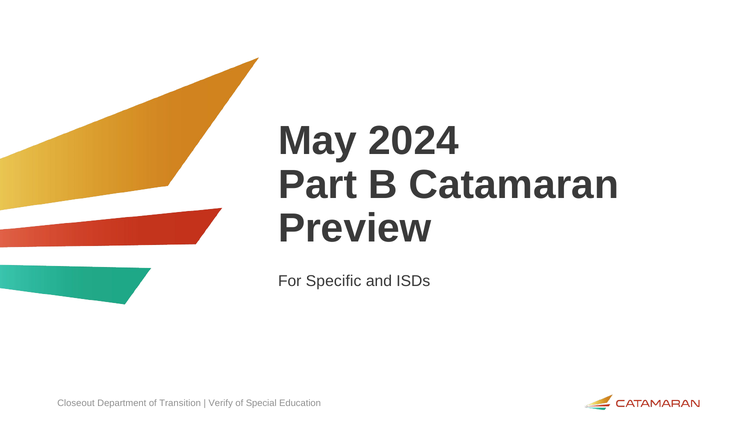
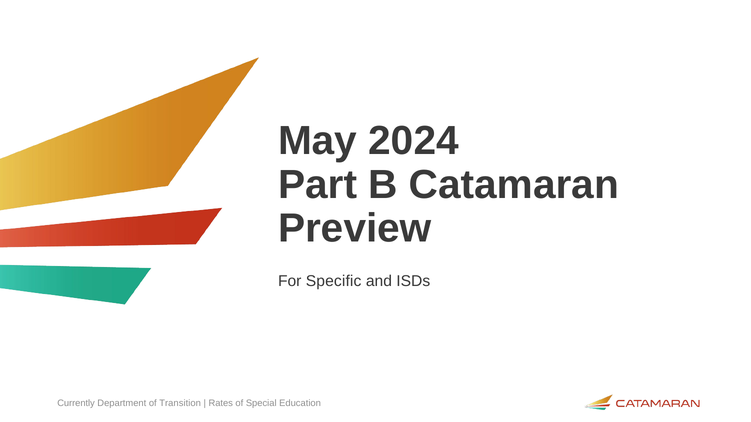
Closeout: Closeout -> Currently (76, 403)
Verify: Verify -> Rates (221, 403)
